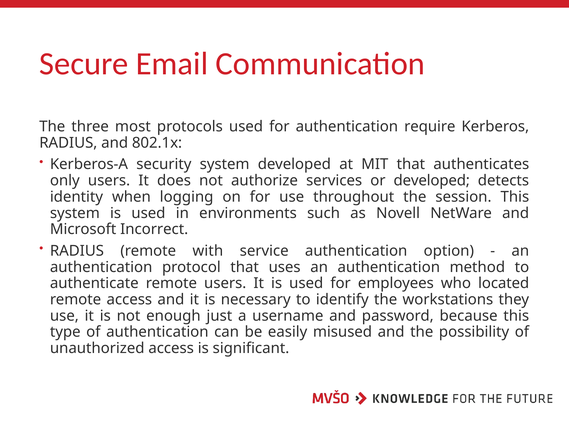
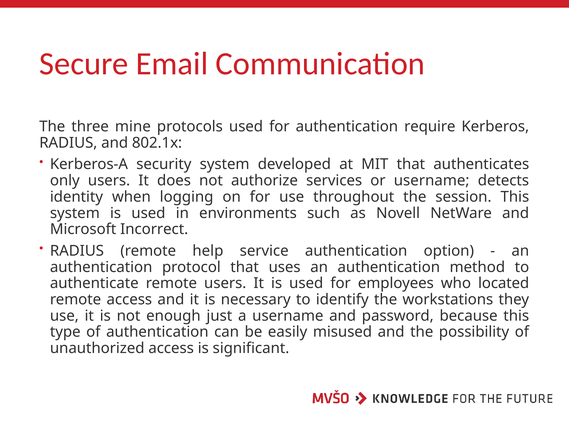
most: most -> mine (133, 126)
or developed: developed -> username (432, 180)
with: with -> help (208, 251)
